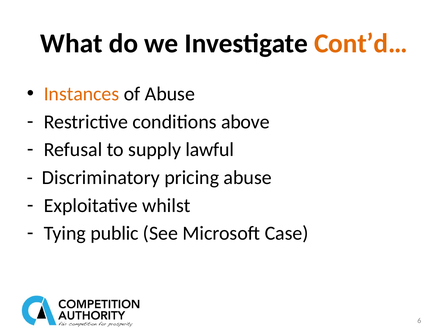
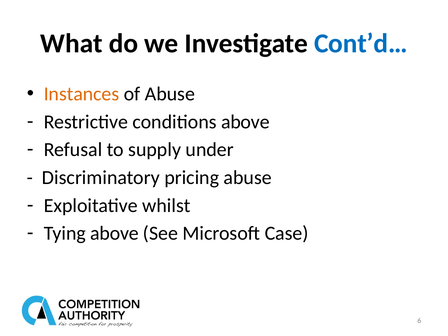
Cont’d… colour: orange -> blue (361, 43)
lawful: lawful -> under (210, 150)
Tying public: public -> above (115, 233)
